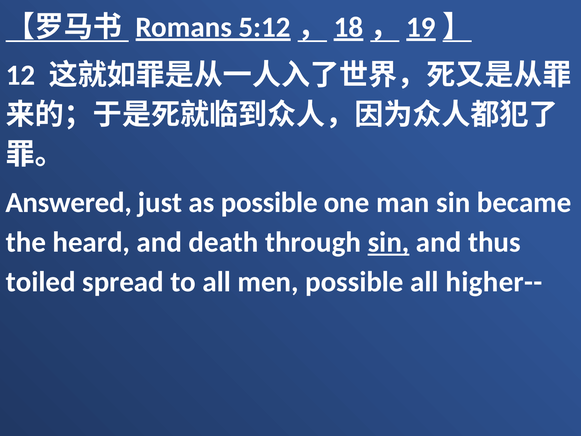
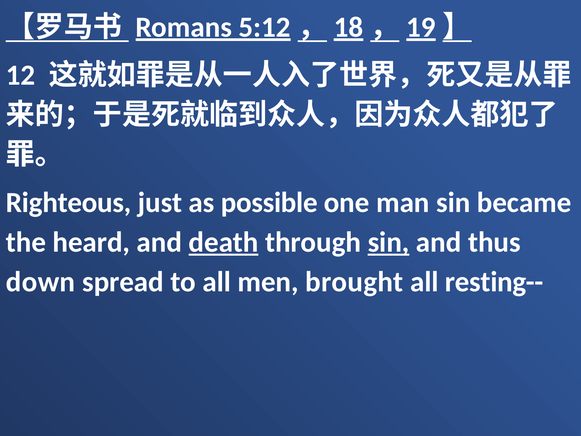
Answered: Answered -> Righteous (69, 202)
death underline: none -> present (224, 242)
toiled: toiled -> down (41, 282)
men possible: possible -> brought (354, 282)
higher--: higher-- -> resting-- (494, 282)
